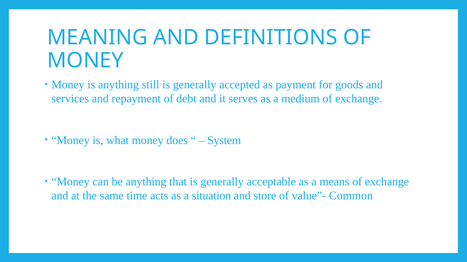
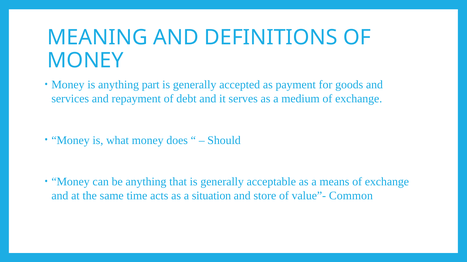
still: still -> part (151, 85)
System: System -> Should (224, 141)
